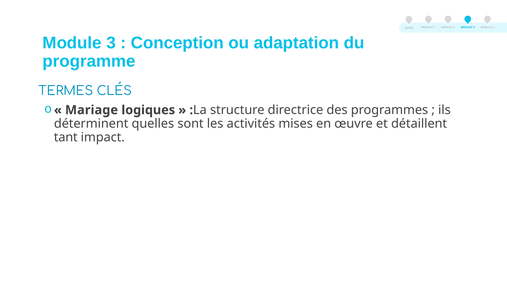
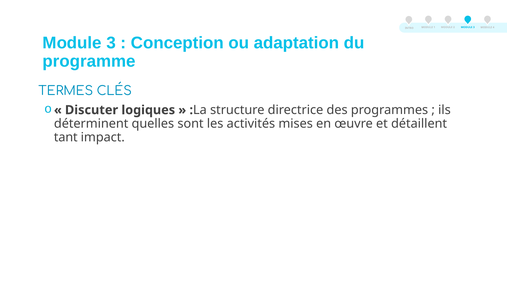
Mariage: Mariage -> Discuter (92, 110)
